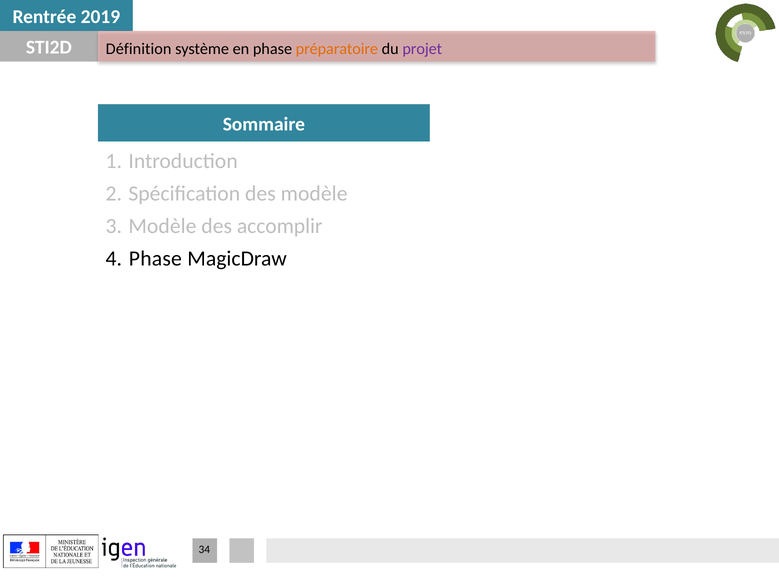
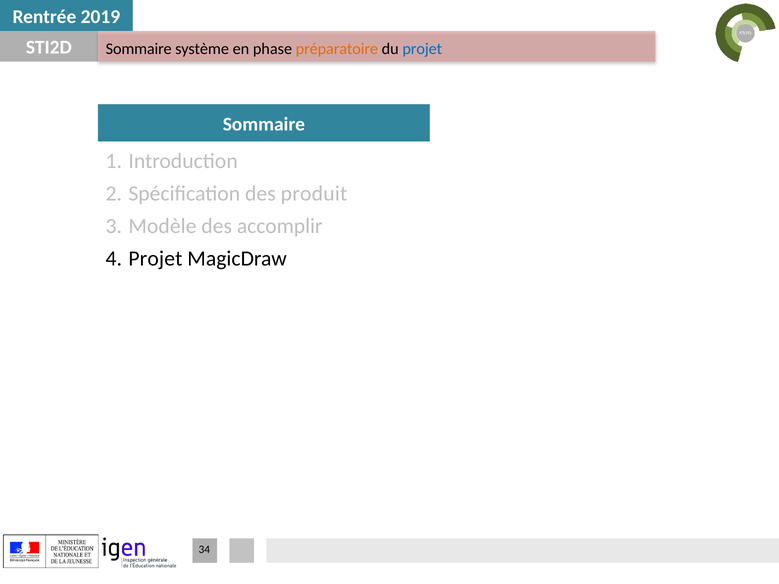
Définition: Définition -> Sommaire (139, 49)
projet colour: purple -> blue (422, 49)
des modèle: modèle -> produit (314, 194)
Phase: Phase -> Projet (155, 259)
